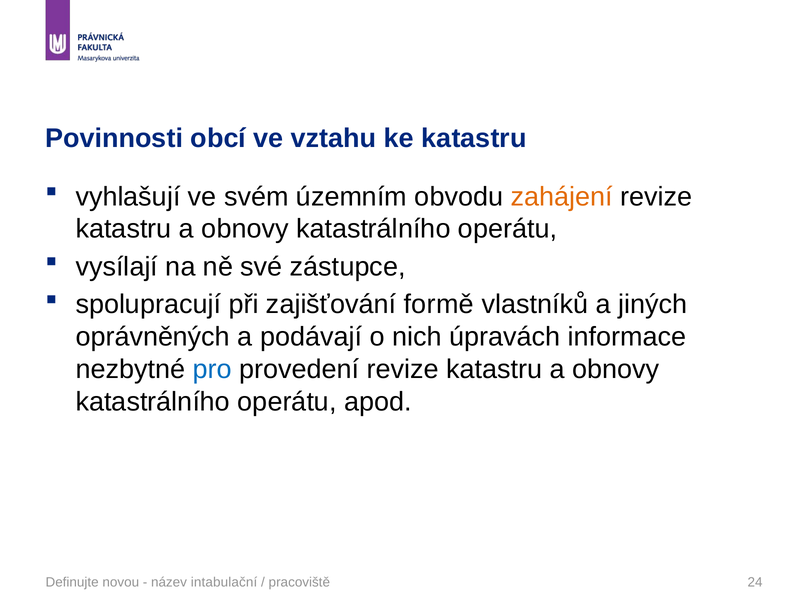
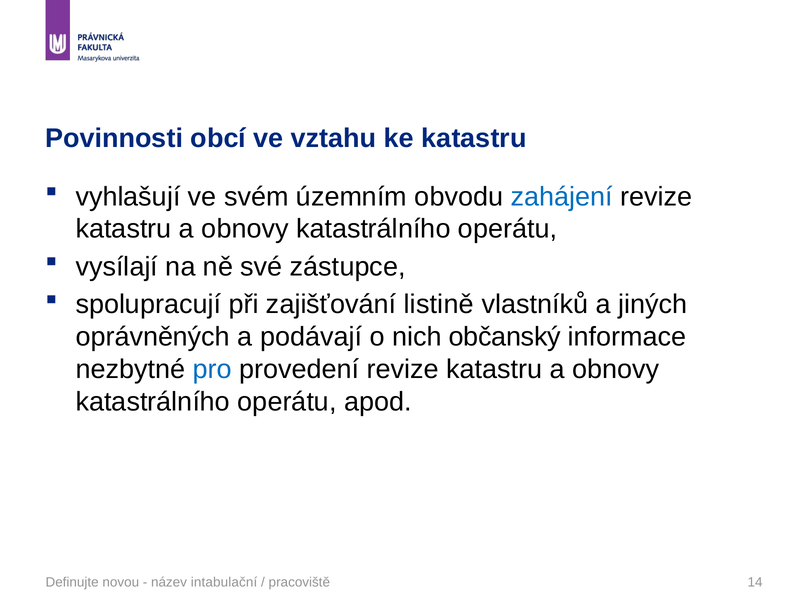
zahájení colour: orange -> blue (562, 197)
formě: formě -> listině (439, 305)
úpravách: úpravách -> občanský (505, 337)
24: 24 -> 14 (755, 583)
